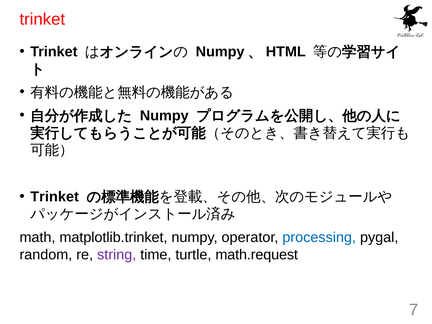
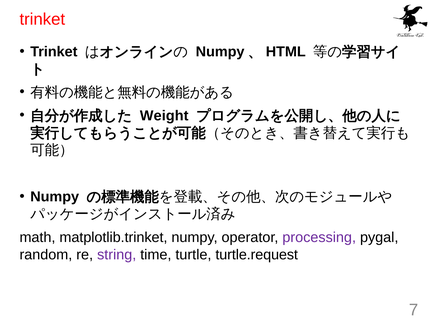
Numpy: Numpy -> Weight (164, 116)
Trinket: Trinket -> Numpy (55, 197)
processing colour: blue -> purple (319, 237)
math.request: math.request -> turtle.request (257, 255)
